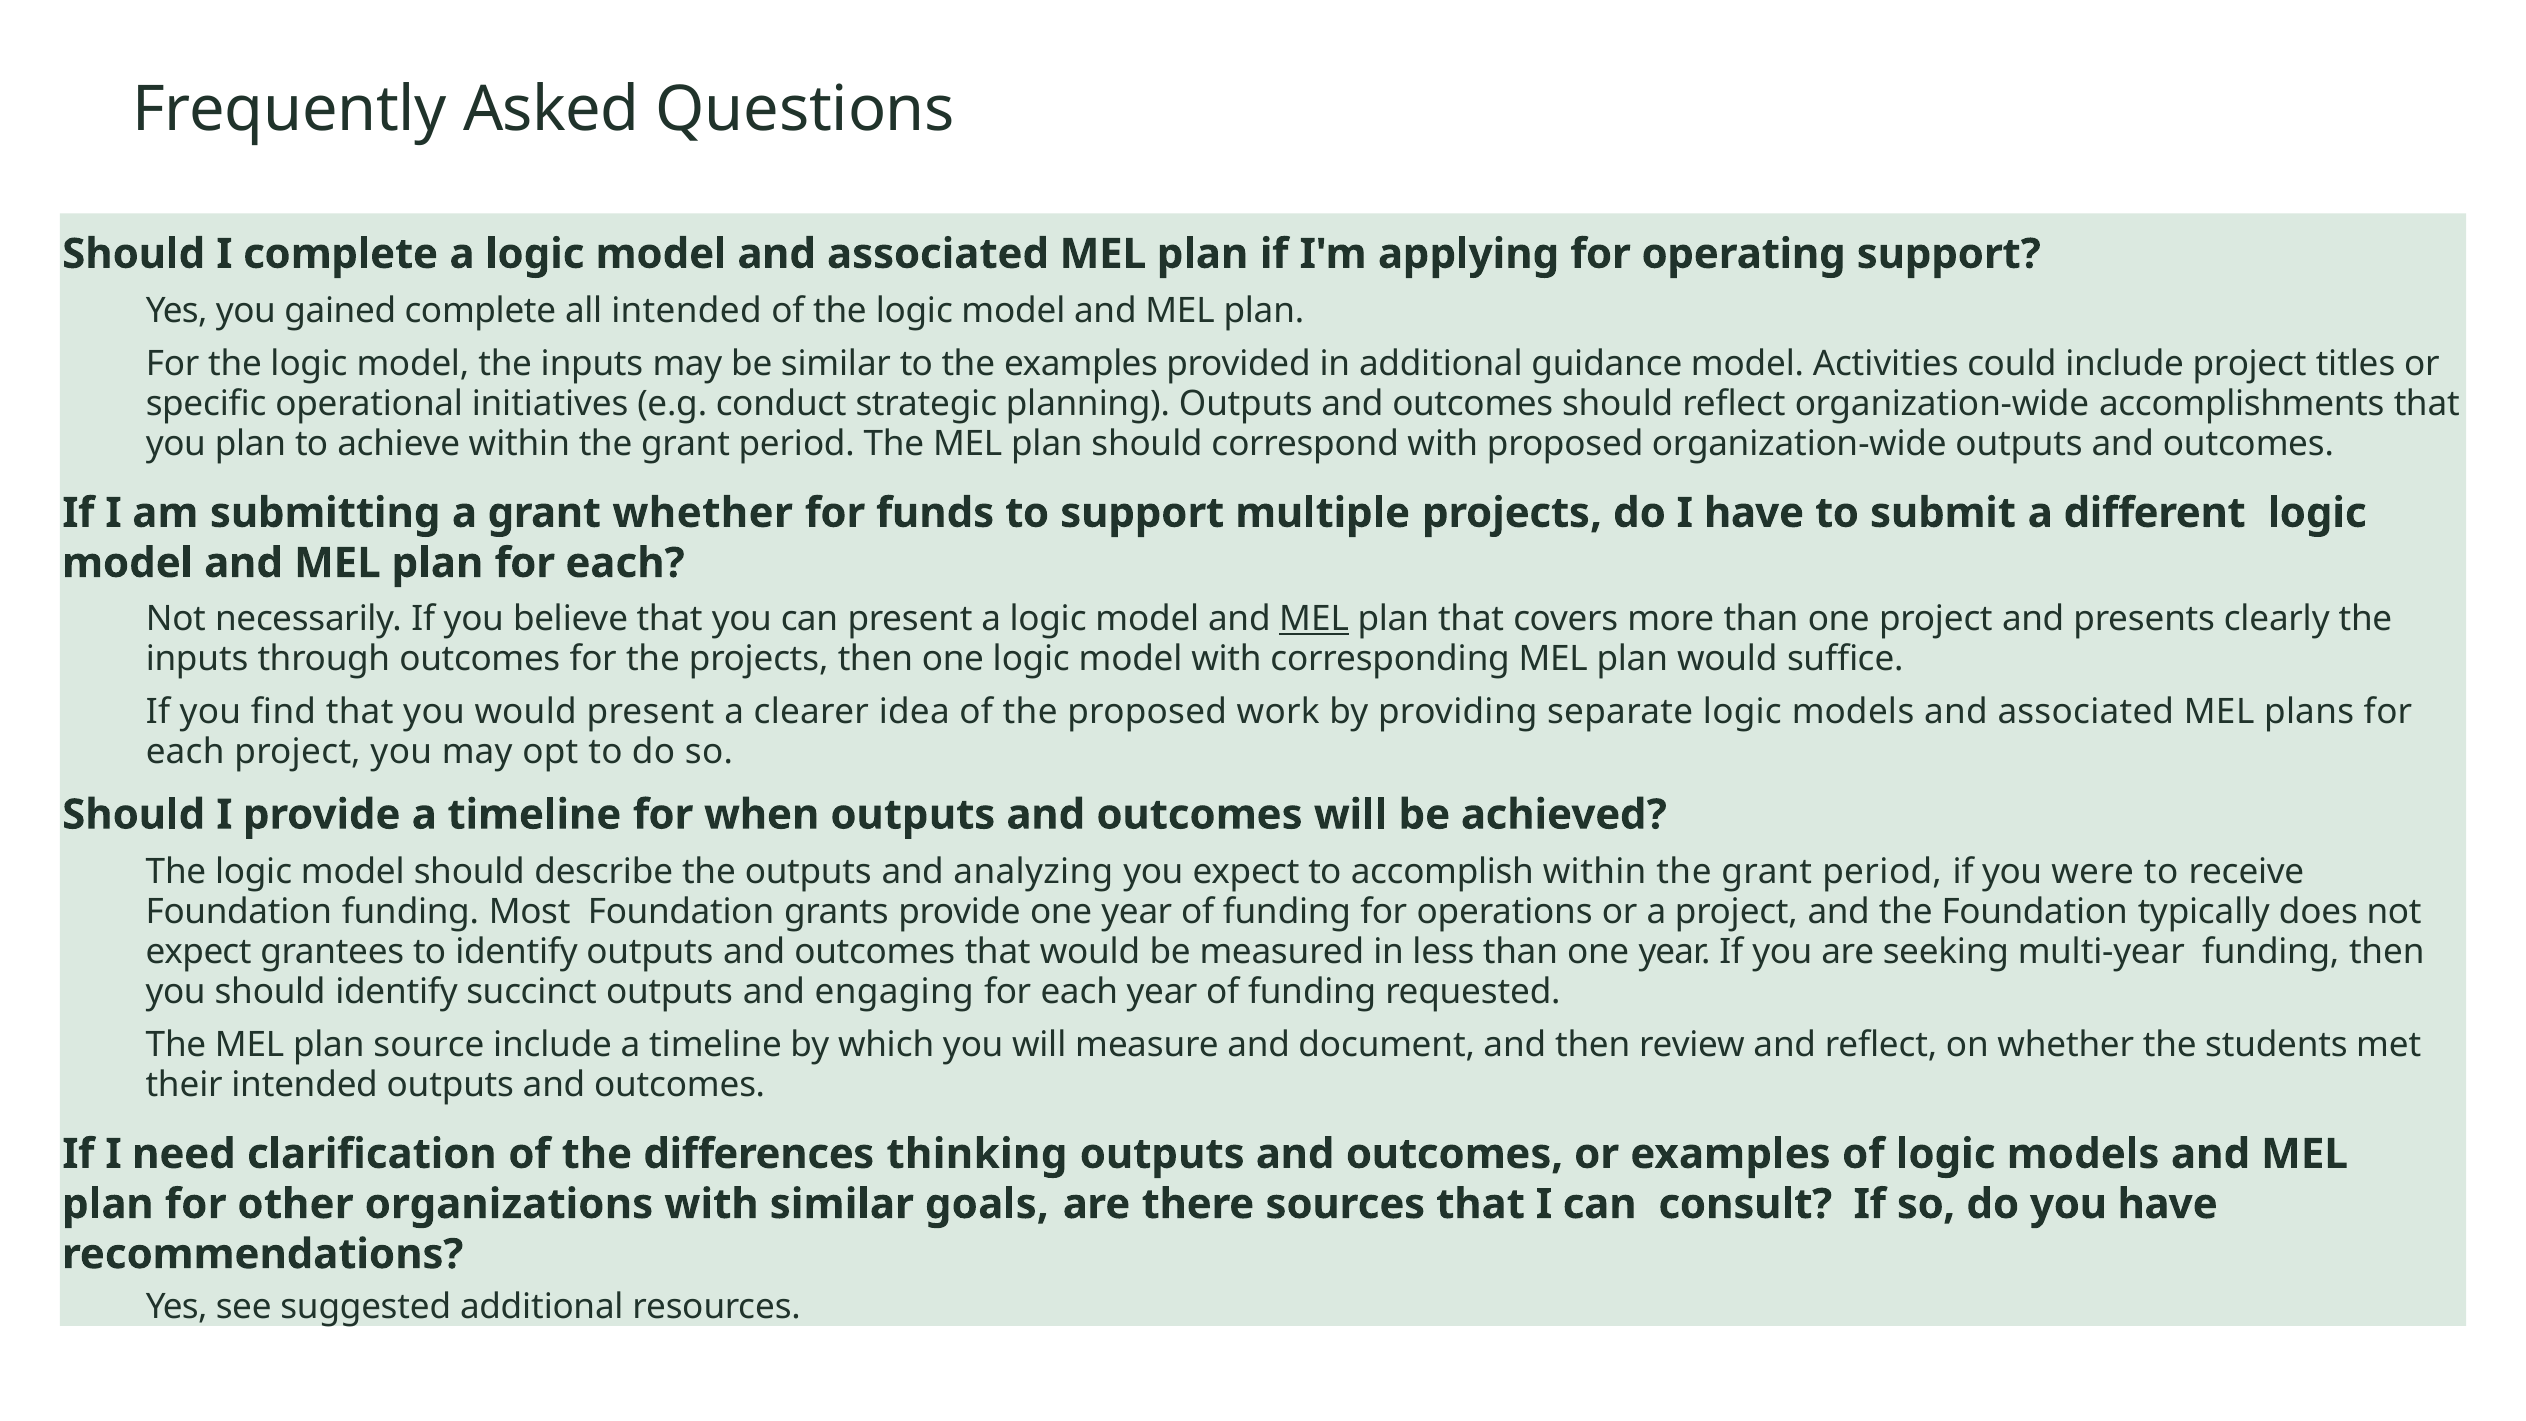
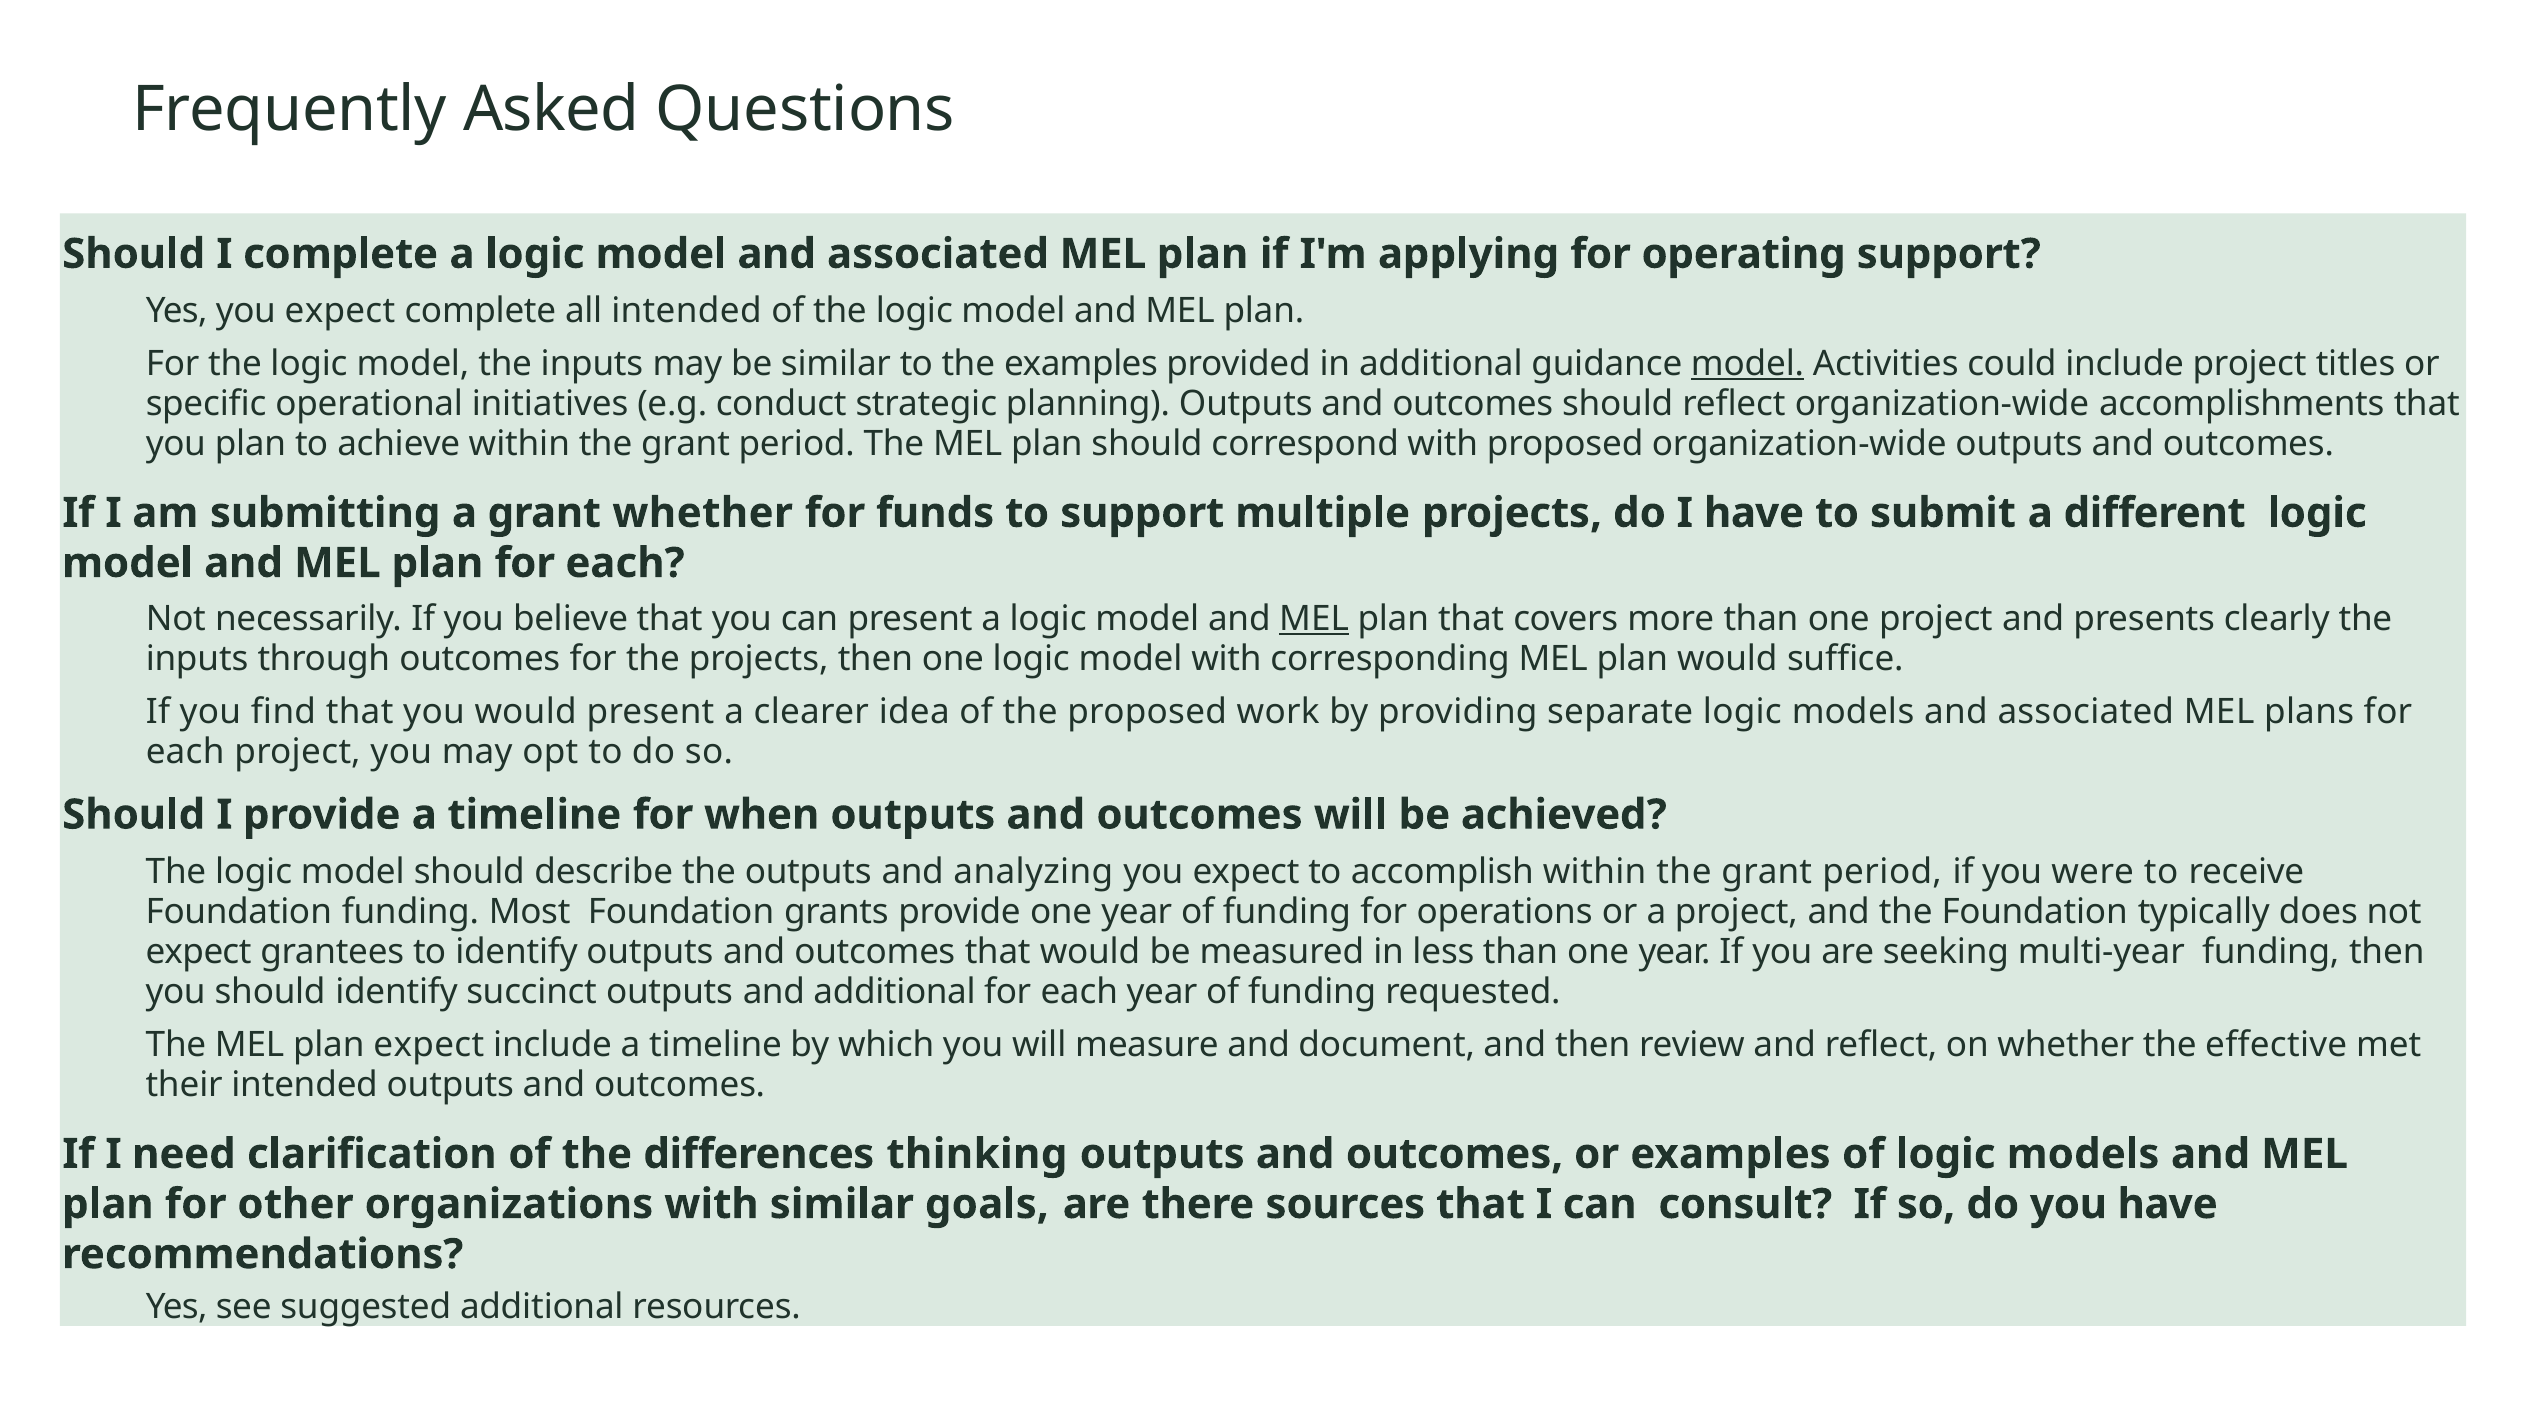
Yes you gained: gained -> expect (340, 311)
model underline: none -> present (1748, 364)
and engaging: engaging -> additional (895, 992)
plan source: source -> expect (429, 1045)
students: students -> effective (2276, 1045)
